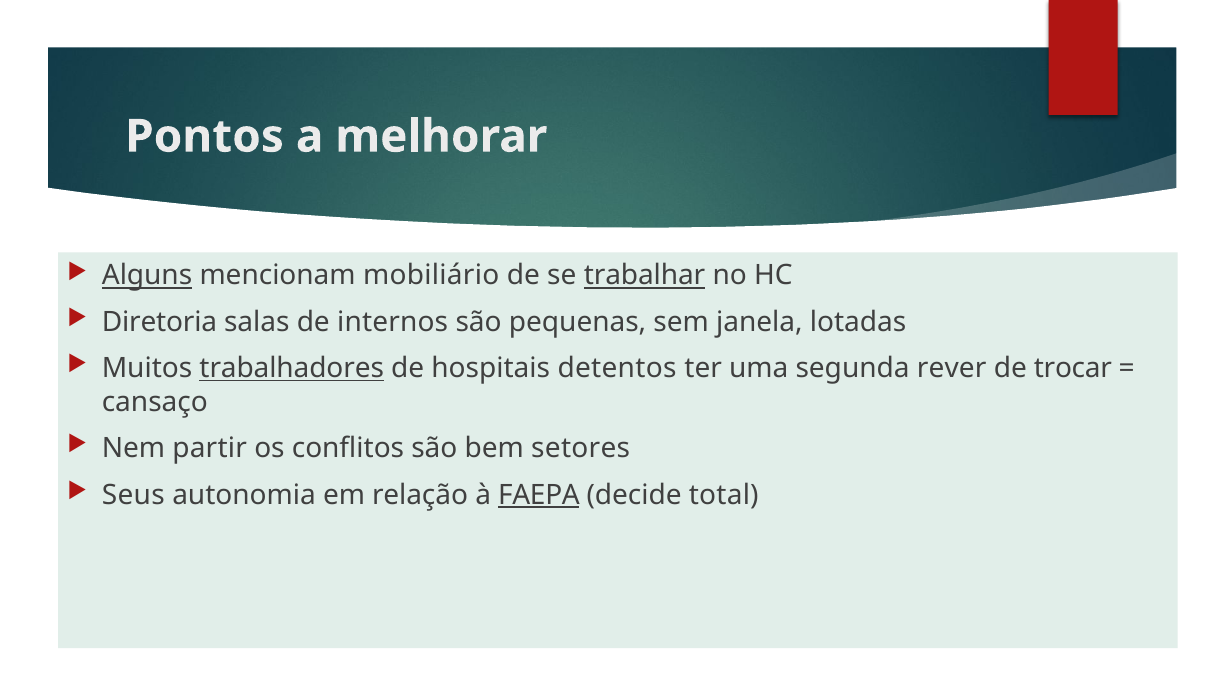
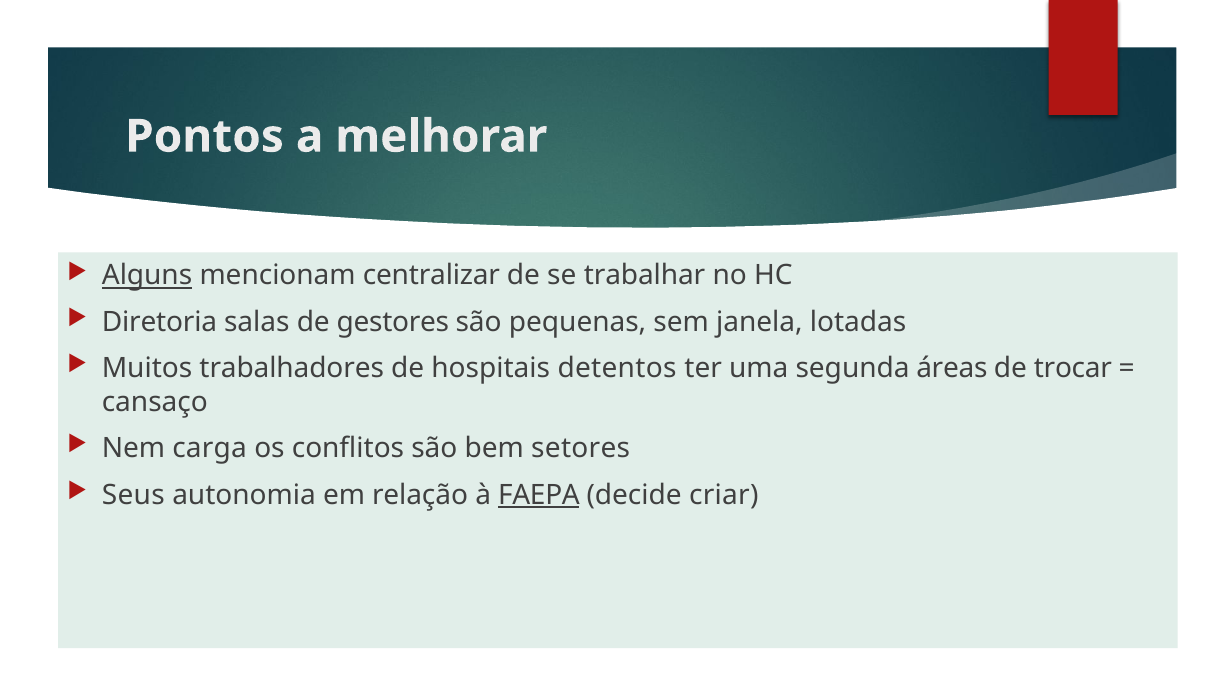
mobiliário: mobiliário -> centralizar (431, 276)
trabalhar underline: present -> none (645, 276)
internos: internos -> gestores (393, 322)
trabalhadores underline: present -> none (292, 369)
rever: rever -> áreas (952, 369)
partir: partir -> carga (210, 449)
total: total -> criar (724, 495)
